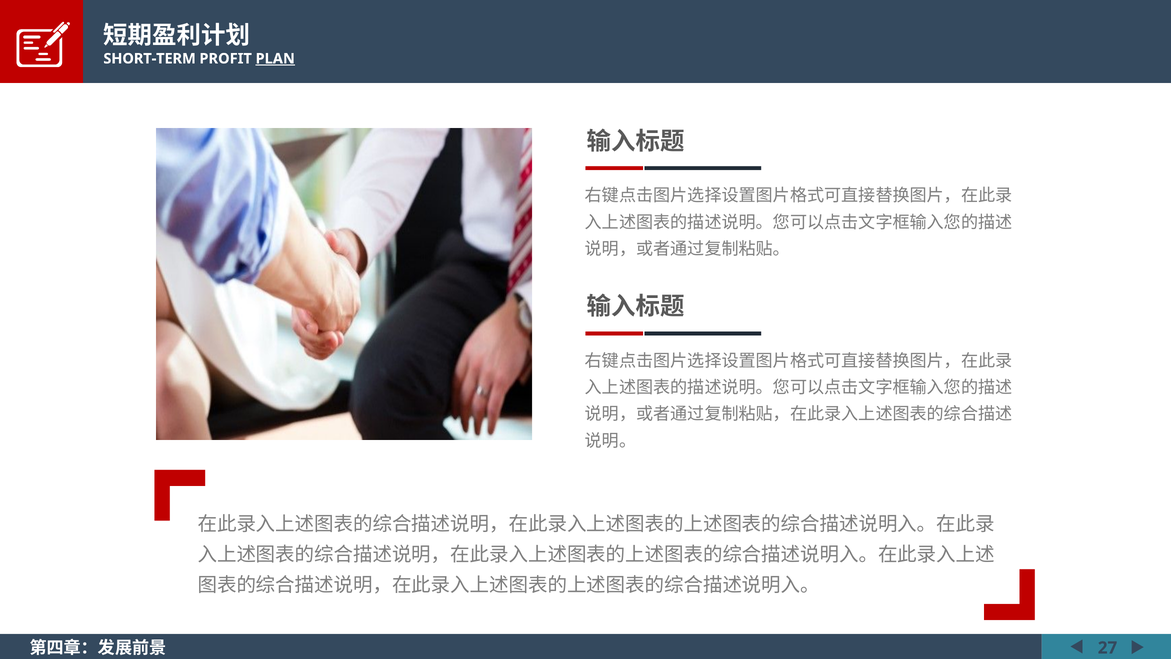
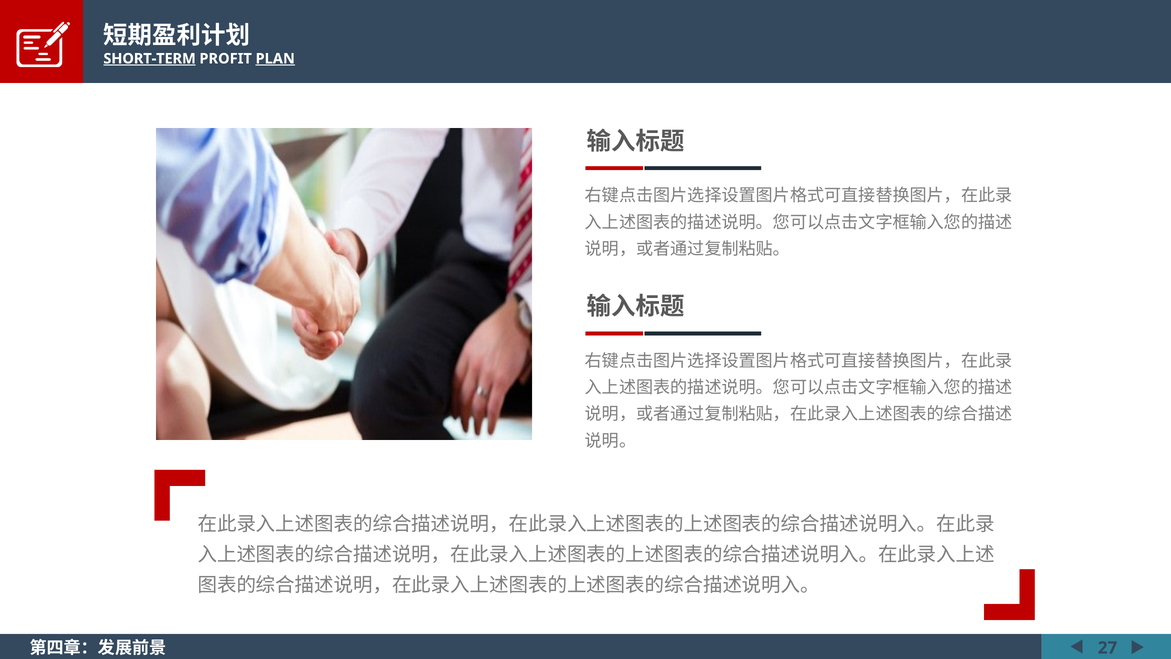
SHORT-TERM underline: none -> present (150, 59)
